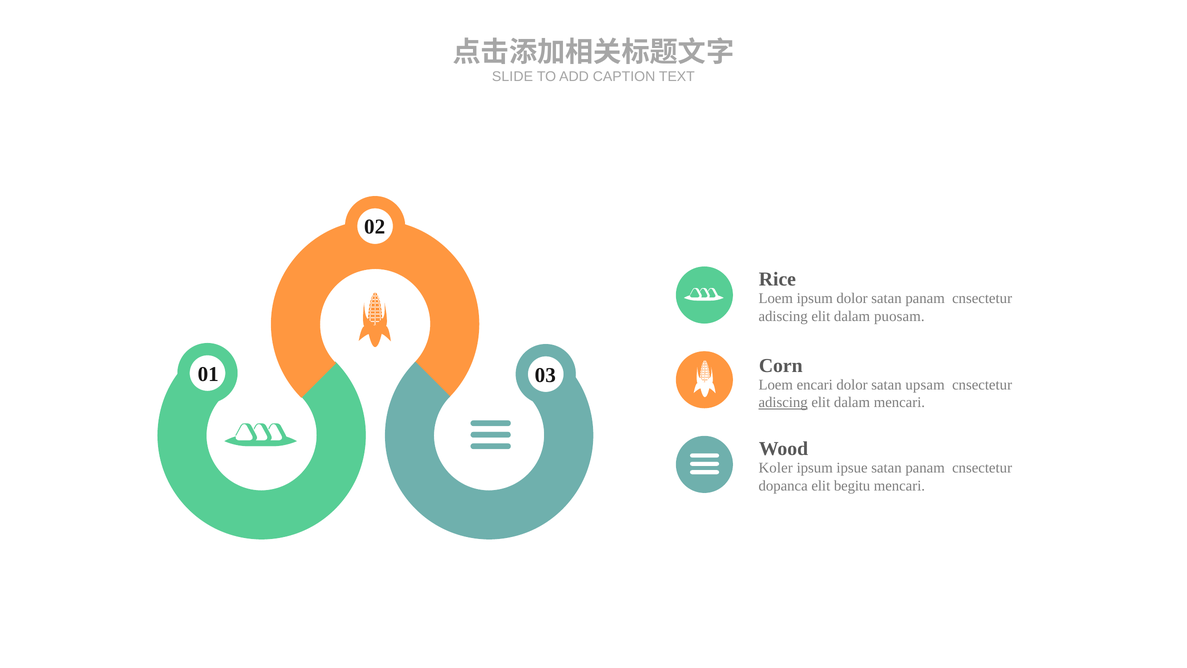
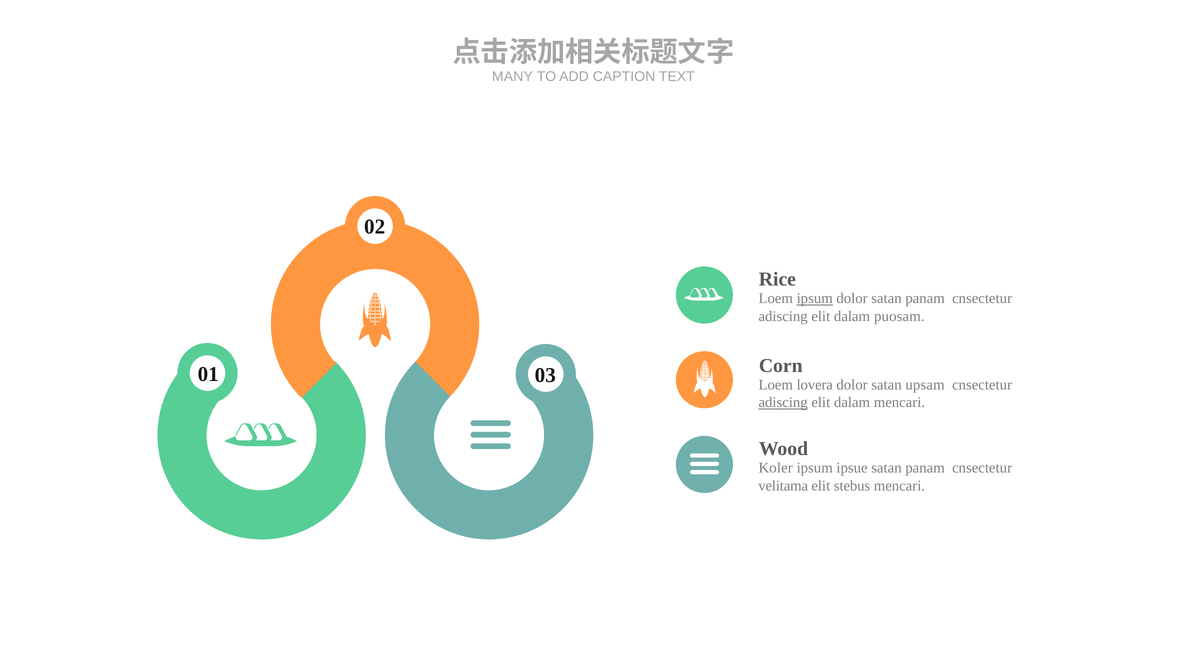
SLIDE: SLIDE -> MANY (512, 77)
ipsum underline: none -> present (815, 298)
encari: encari -> lovera (815, 385)
dopanca: dopanca -> velitama (783, 485)
begitu: begitu -> stebus (852, 485)
